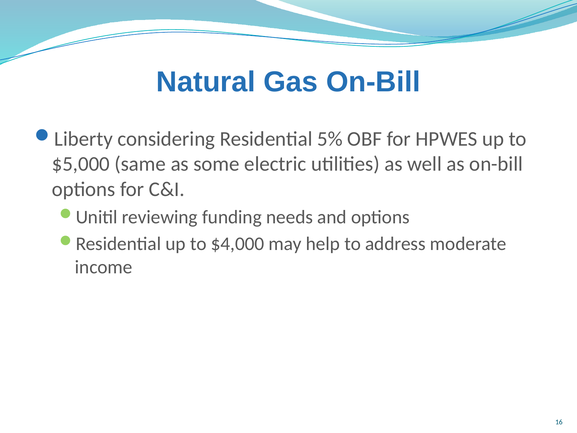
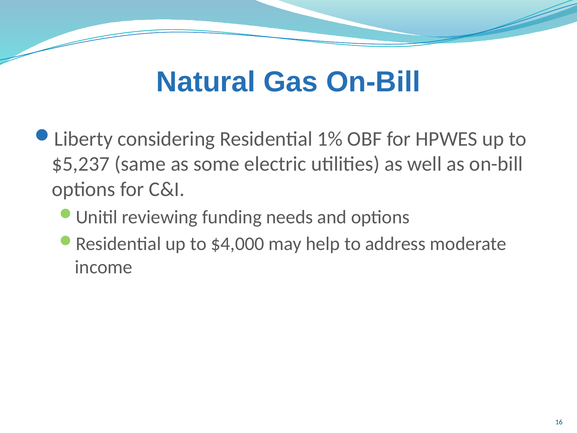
5%: 5% -> 1% (330, 139)
$5,000: $5,000 -> $5,237 (81, 164)
